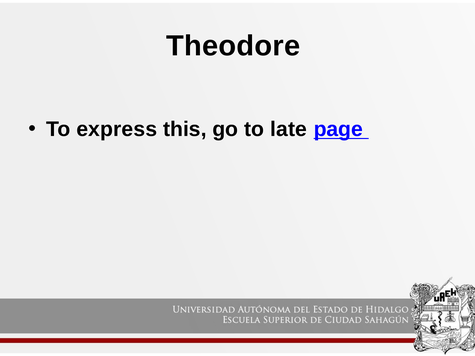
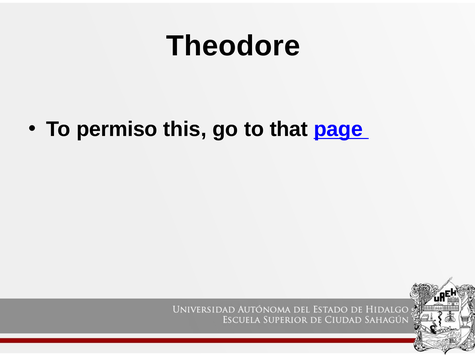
express: express -> permiso (117, 129)
late: late -> that (289, 129)
